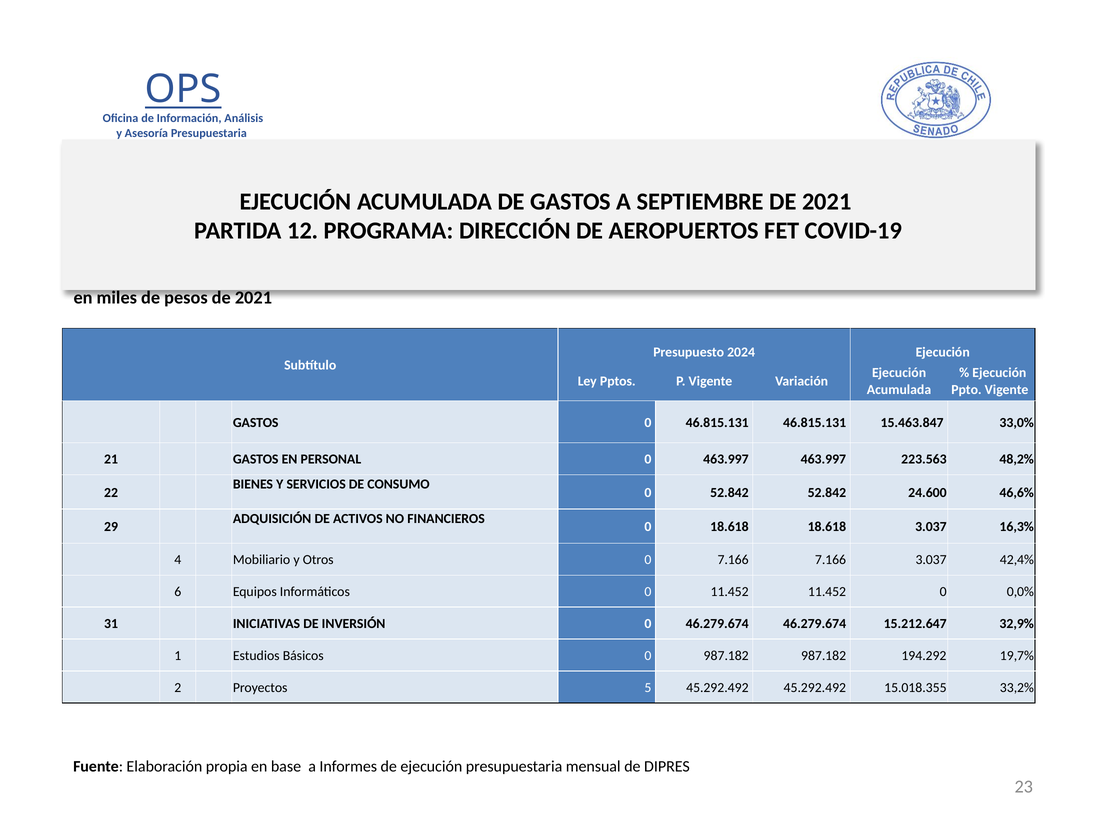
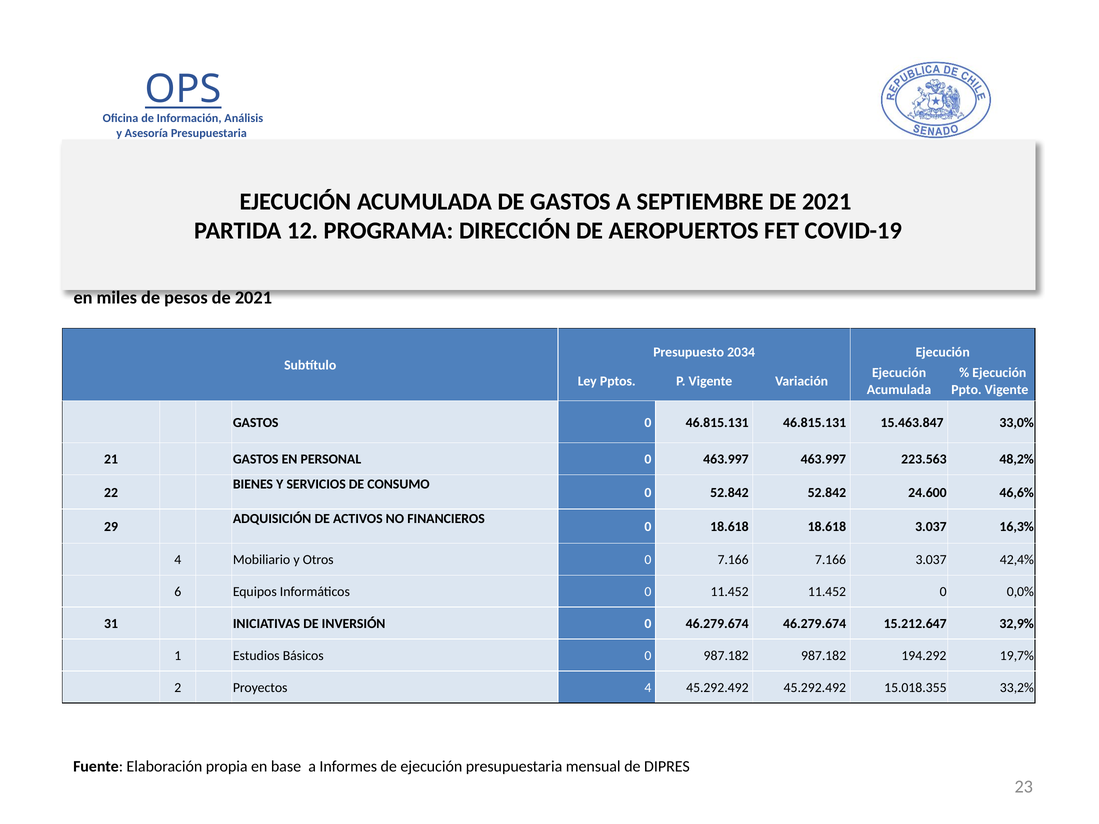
2024: 2024 -> 2034 (741, 352)
Proyectos 5: 5 -> 4 (648, 688)
